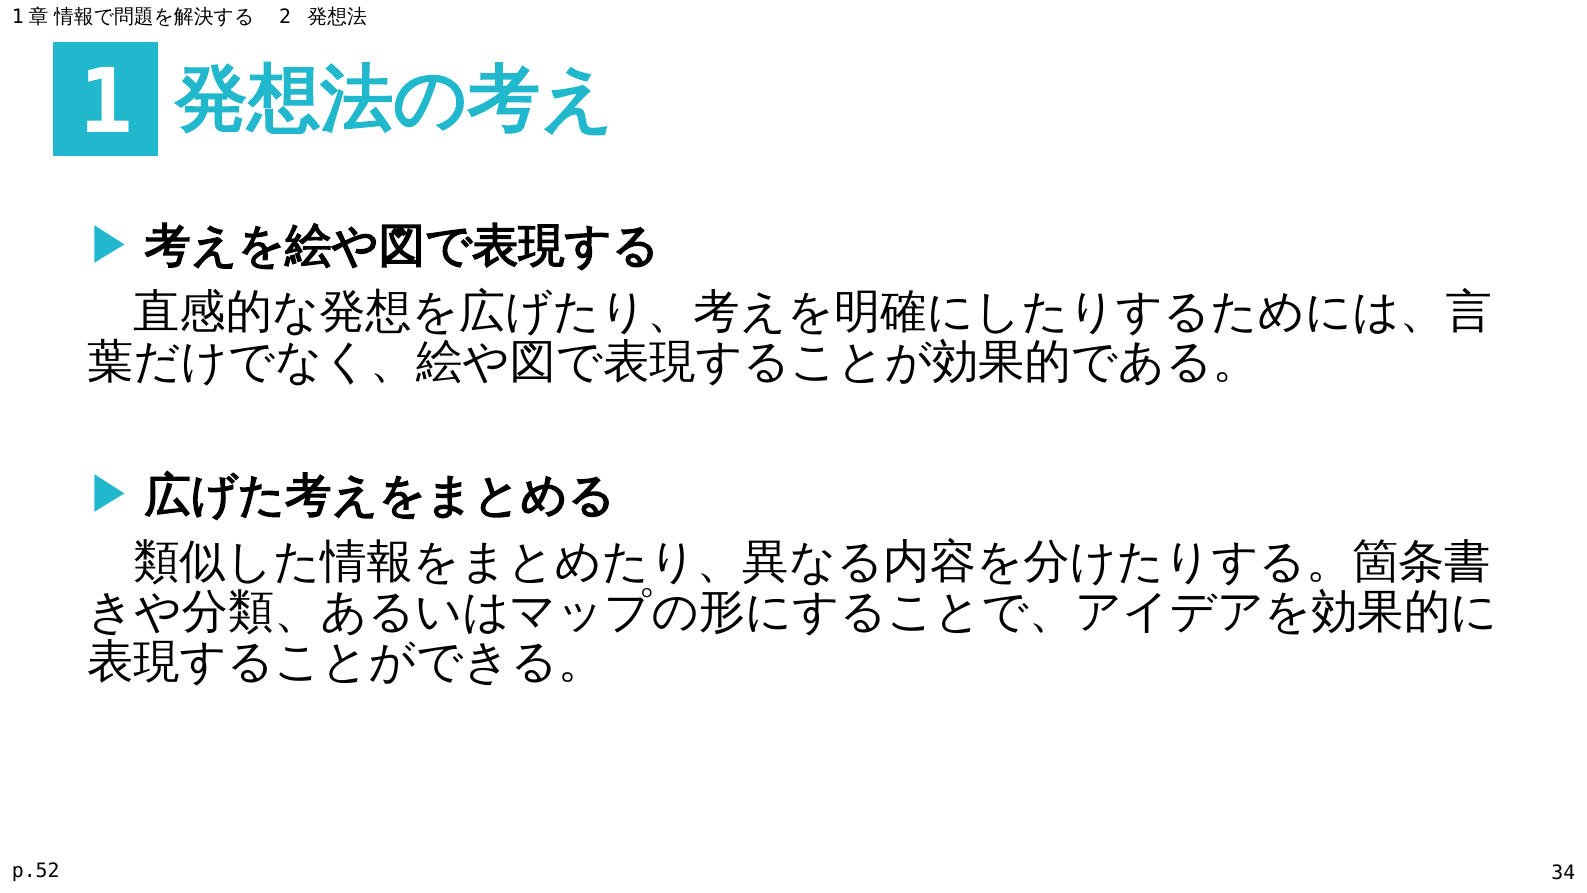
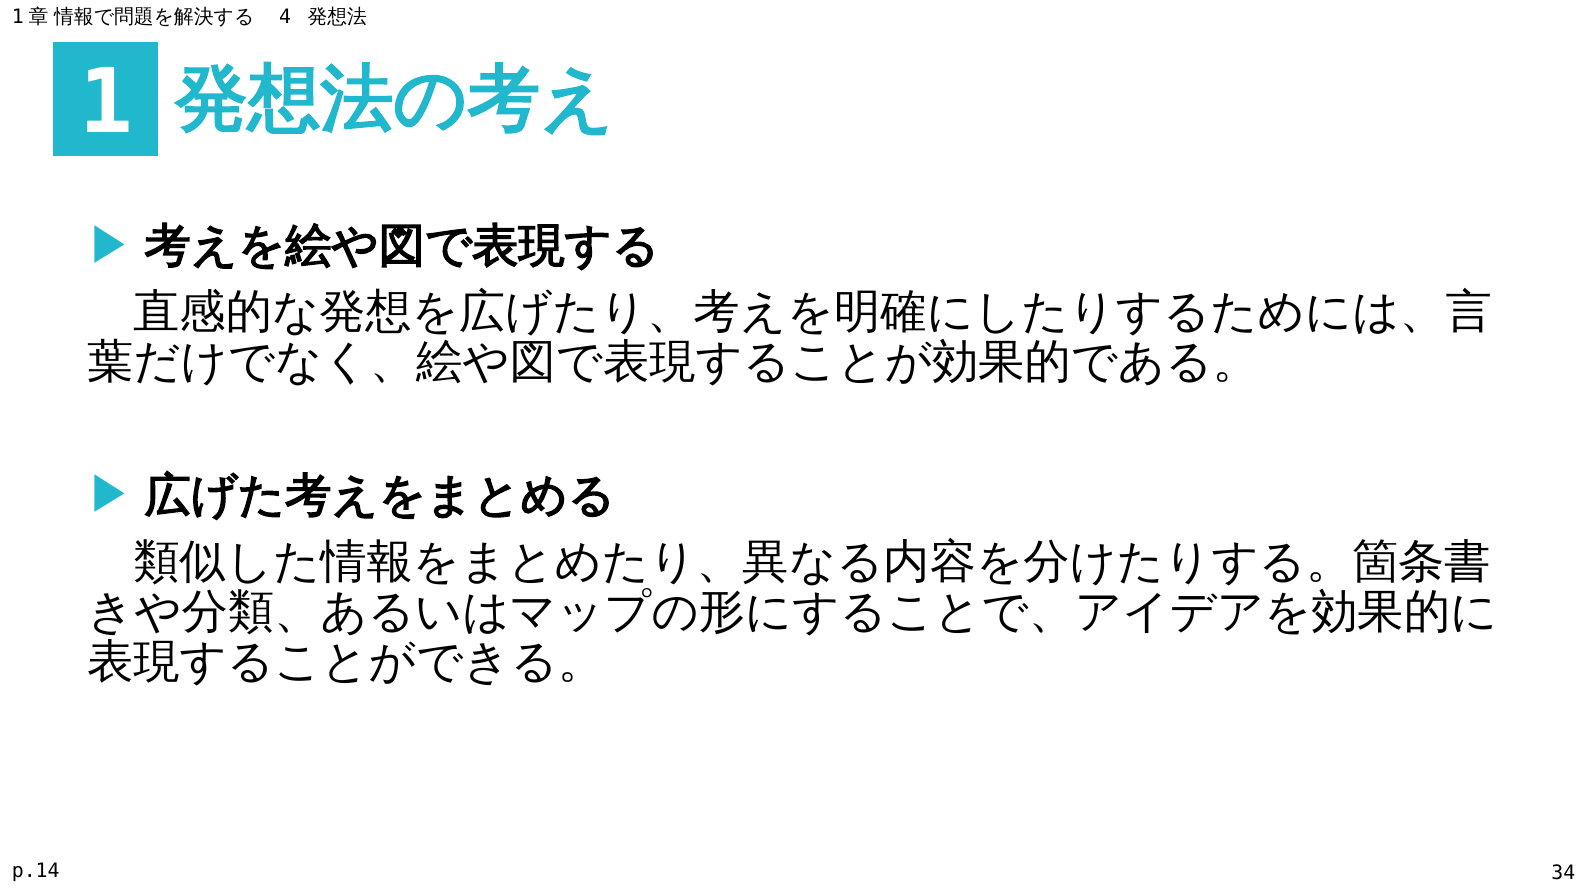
2: 2 -> 4 (285, 17)
p.52: p.52 -> p.14 (36, 871)
